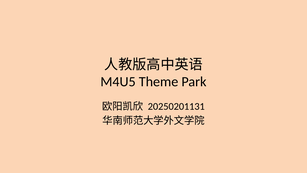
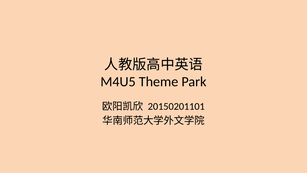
20250201131: 20250201131 -> 20150201101 (176, 106)
